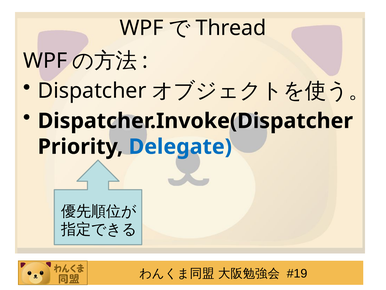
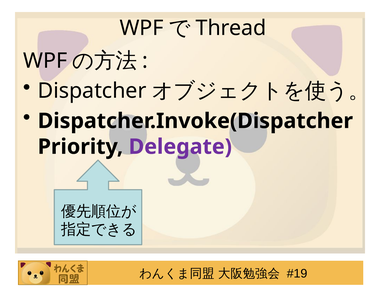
Delegate colour: blue -> purple (180, 146)
